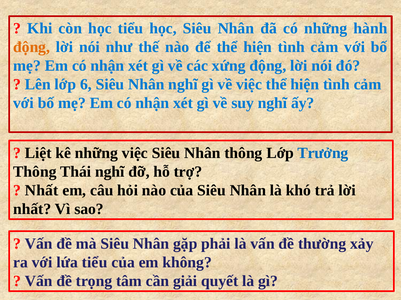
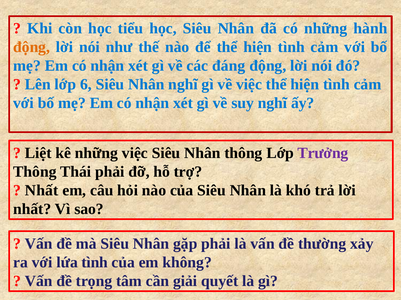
xứng: xứng -> đáng (229, 66)
Trưởng colour: blue -> purple (323, 153)
Thái nghĩ: nghĩ -> phải (110, 172)
lứa tiểu: tiểu -> tình (95, 263)
